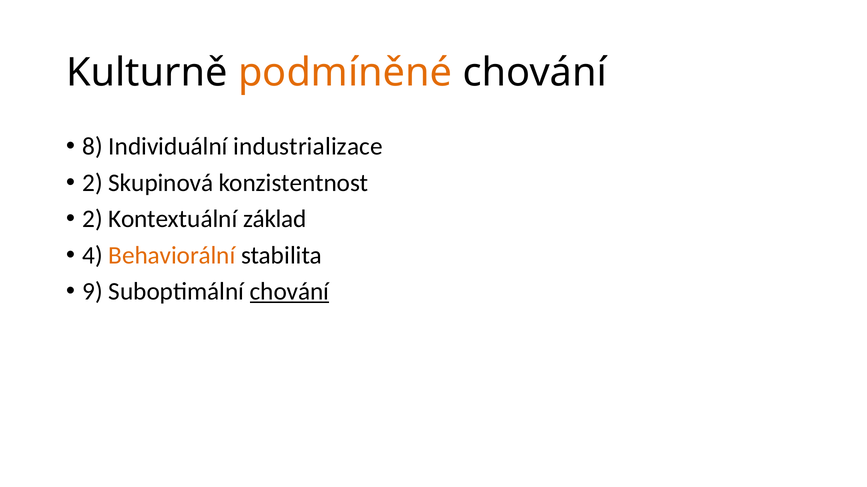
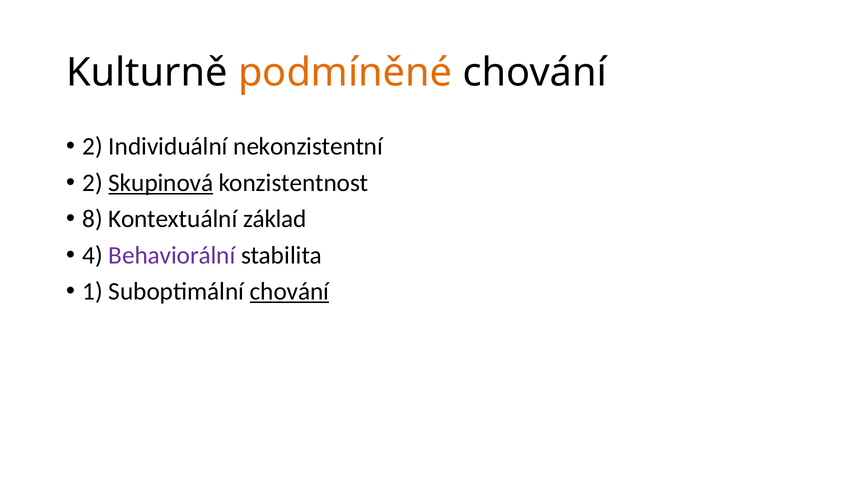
8: 8 -> 2 (93, 147)
industrializace: industrializace -> nekonzistentní (308, 147)
Skupinová underline: none -> present (161, 183)
2: 2 -> 8 (93, 219)
Behaviorální colour: orange -> purple (172, 256)
9: 9 -> 1 (93, 292)
